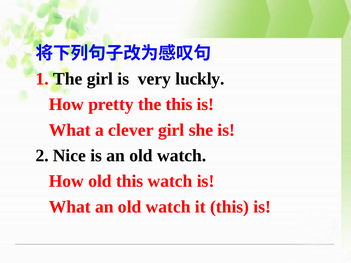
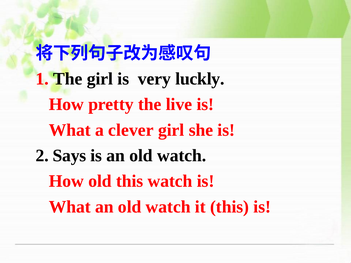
the this: this -> live (179, 105)
Nice: Nice -> Says (69, 156)
